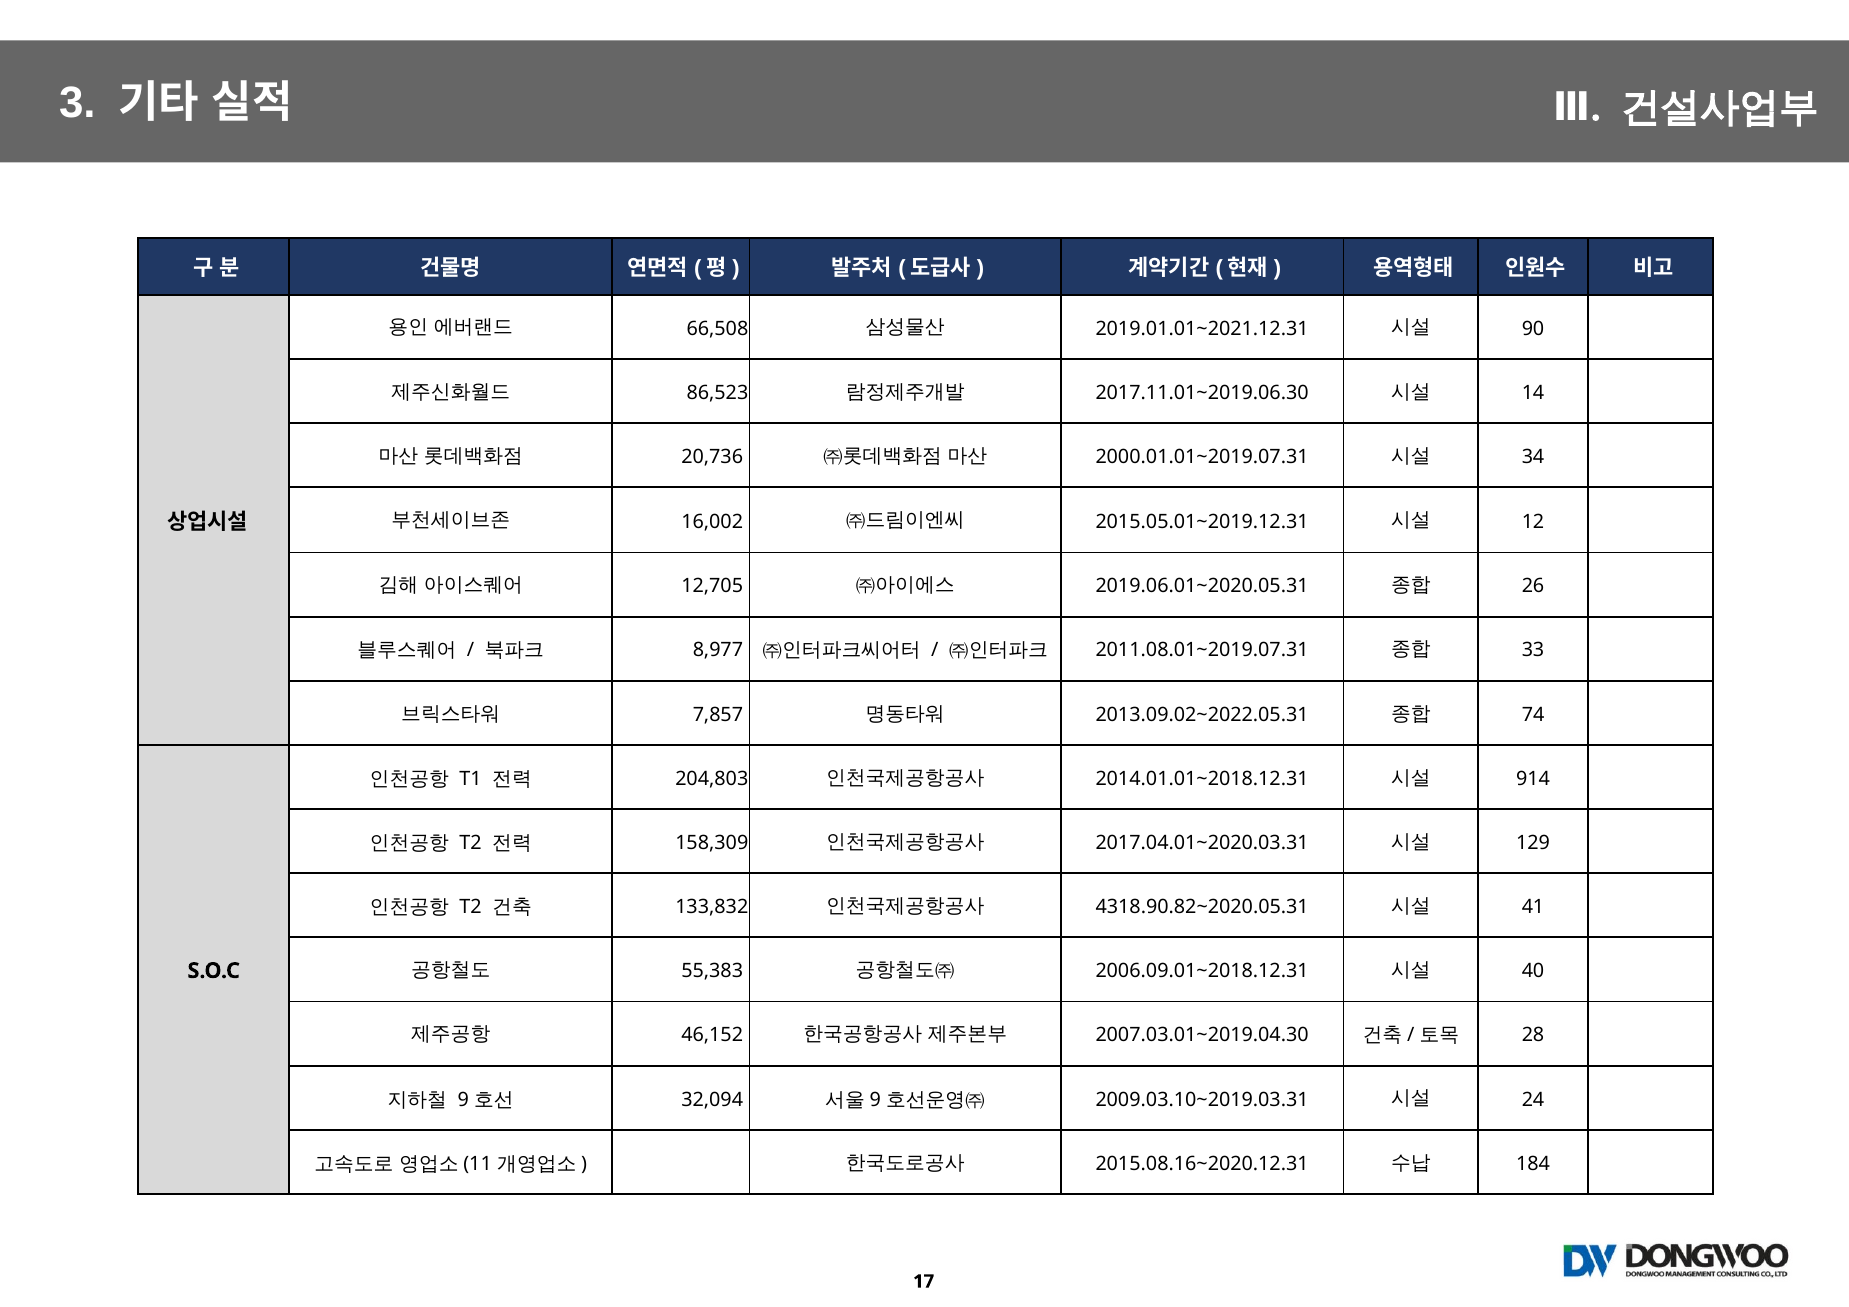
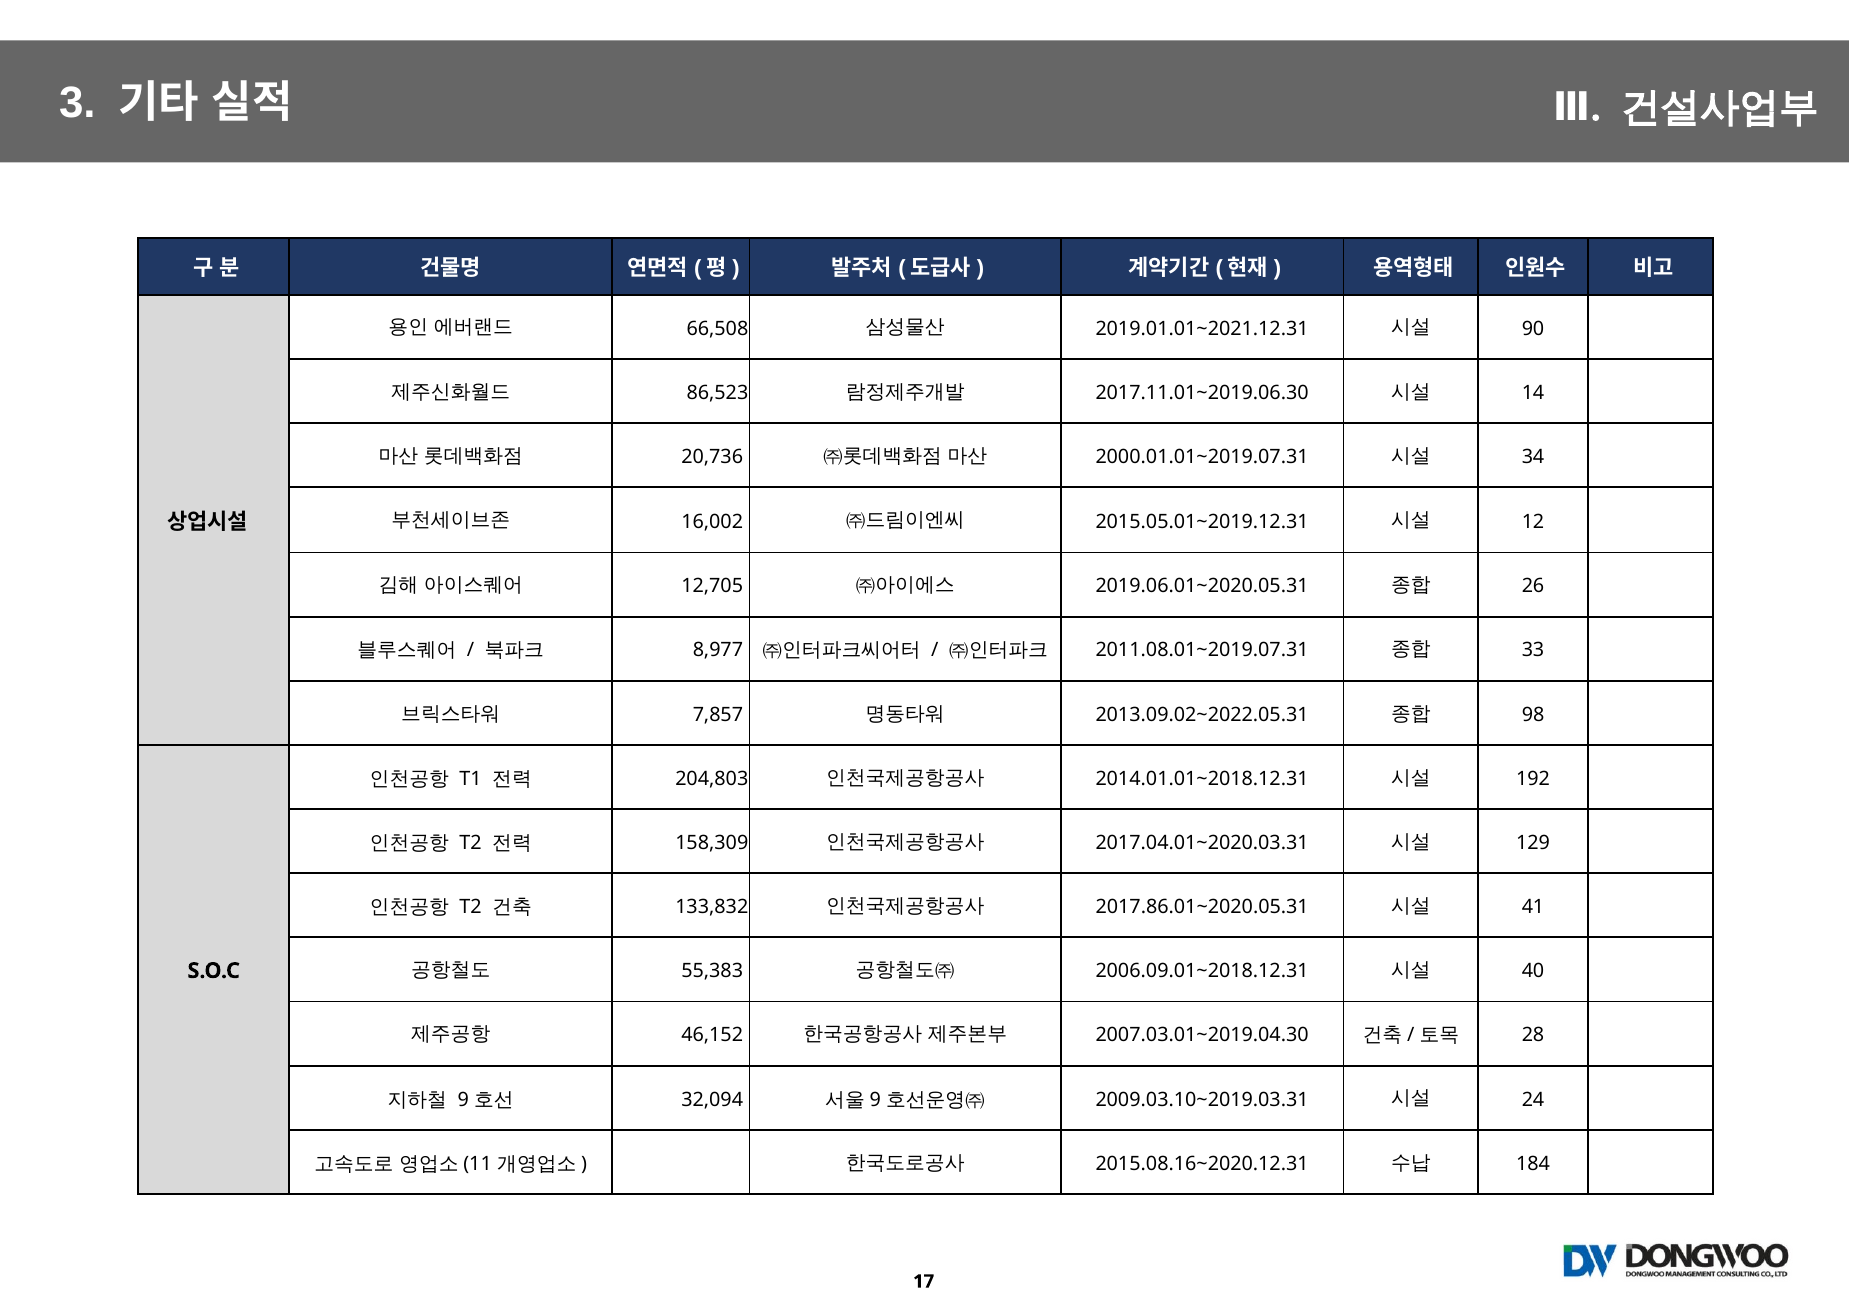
74: 74 -> 98 (1533, 715)
914: 914 -> 192 (1533, 779)
4318.90.82~2020.05.31: 4318.90.82~2020.05.31 -> 2017.86.01~2020.05.31 (1202, 907)
